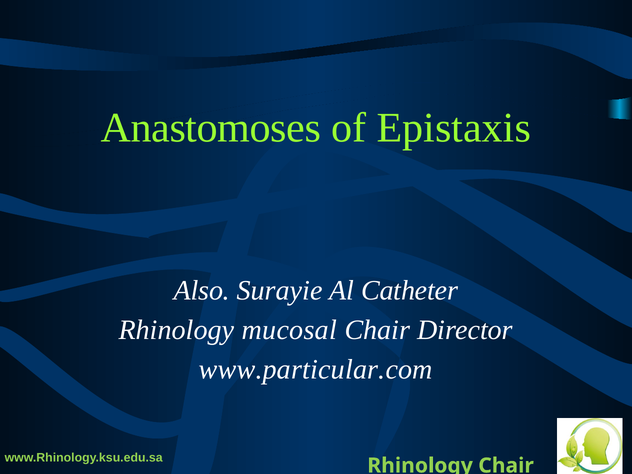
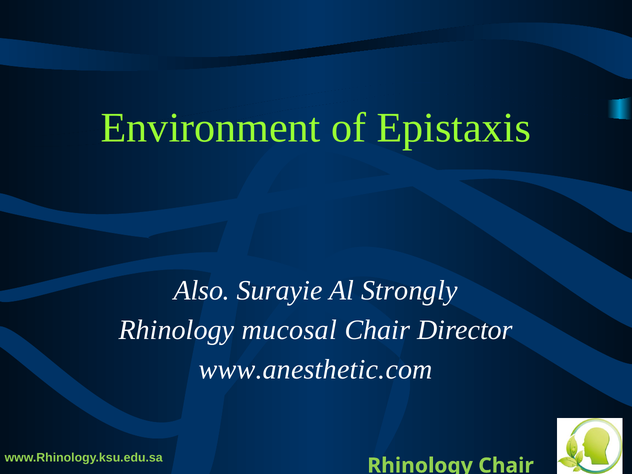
Anastomoses: Anastomoses -> Environment (211, 128)
Catheter: Catheter -> Strongly (409, 291)
www.particular.com: www.particular.com -> www.anesthetic.com (316, 369)
